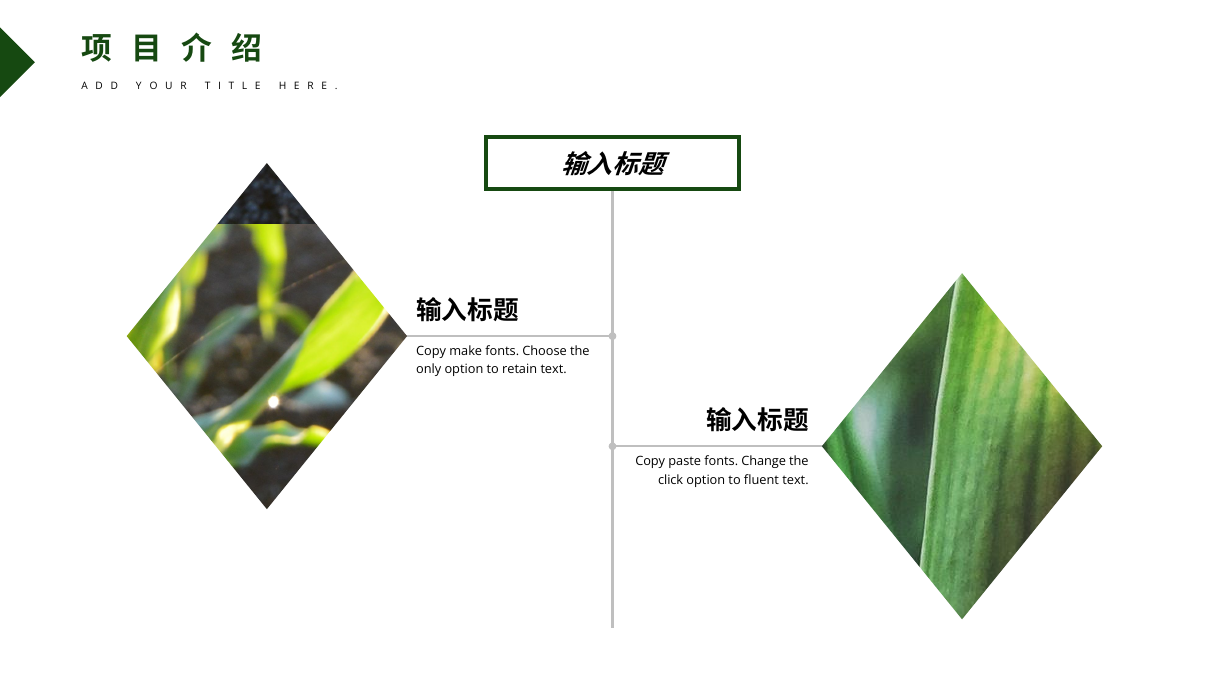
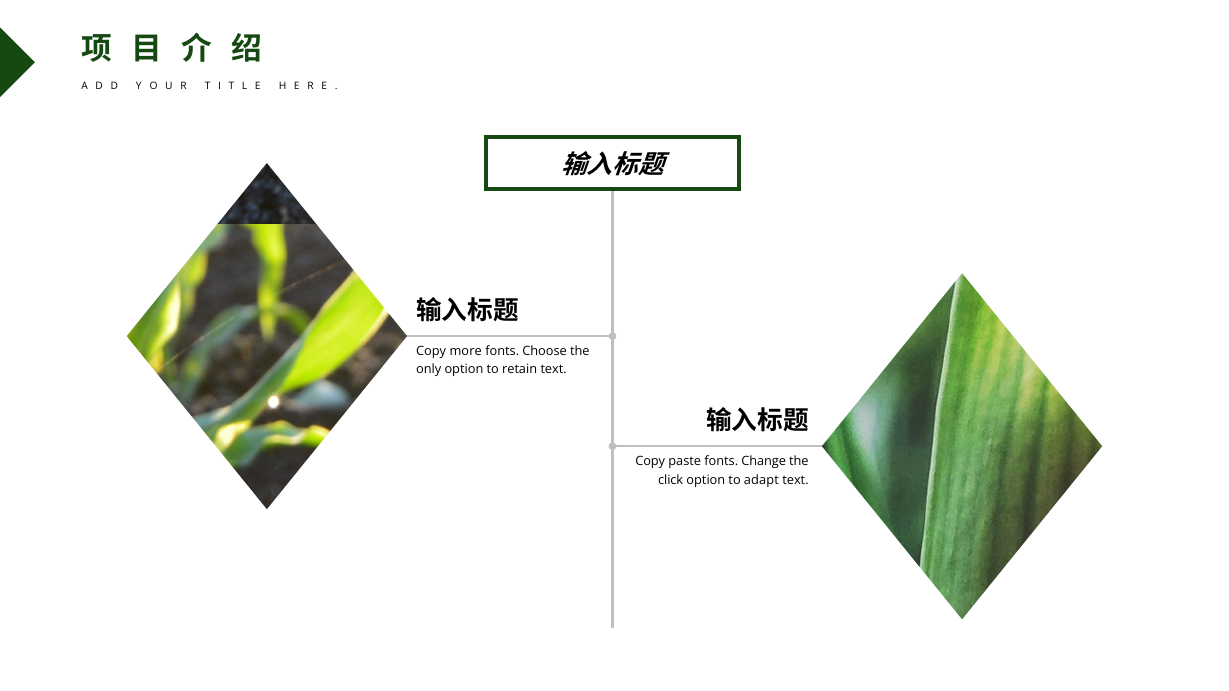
make: make -> more (466, 351)
fluent: fluent -> adapt (761, 480)
